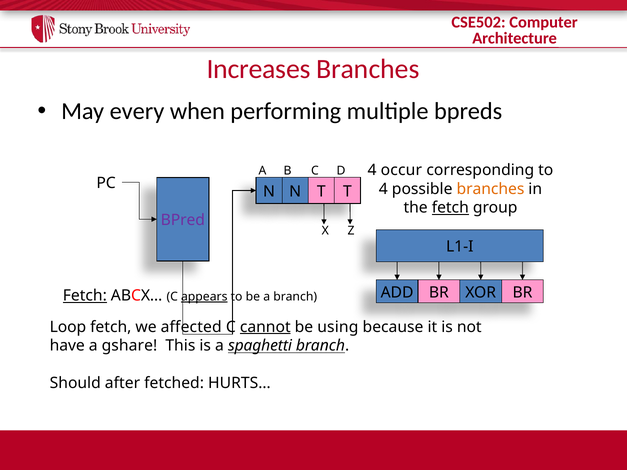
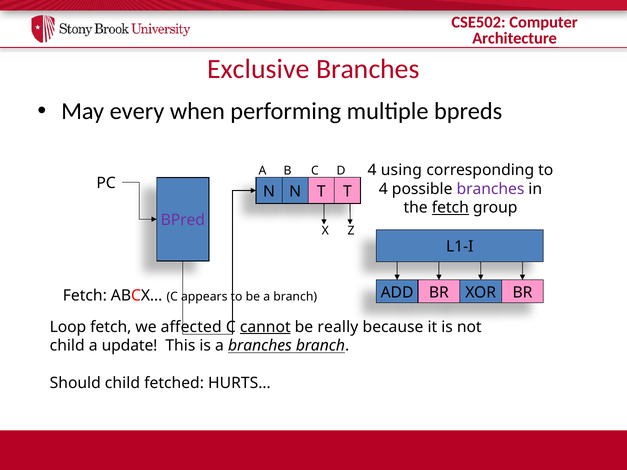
Increases: Increases -> Exclusive (258, 69)
occur: occur -> using (401, 170)
branches colour: orange -> purple (490, 189)
Fetch underline: present -> none (85, 296)
appears underline: present -> none (204, 297)
using: using -> really (338, 327)
have: have -> child (67, 346)
gshare: gshare -> update (130, 346)
a spaghetti: spaghetti -> branches (260, 346)
Should after: after -> child (122, 383)
